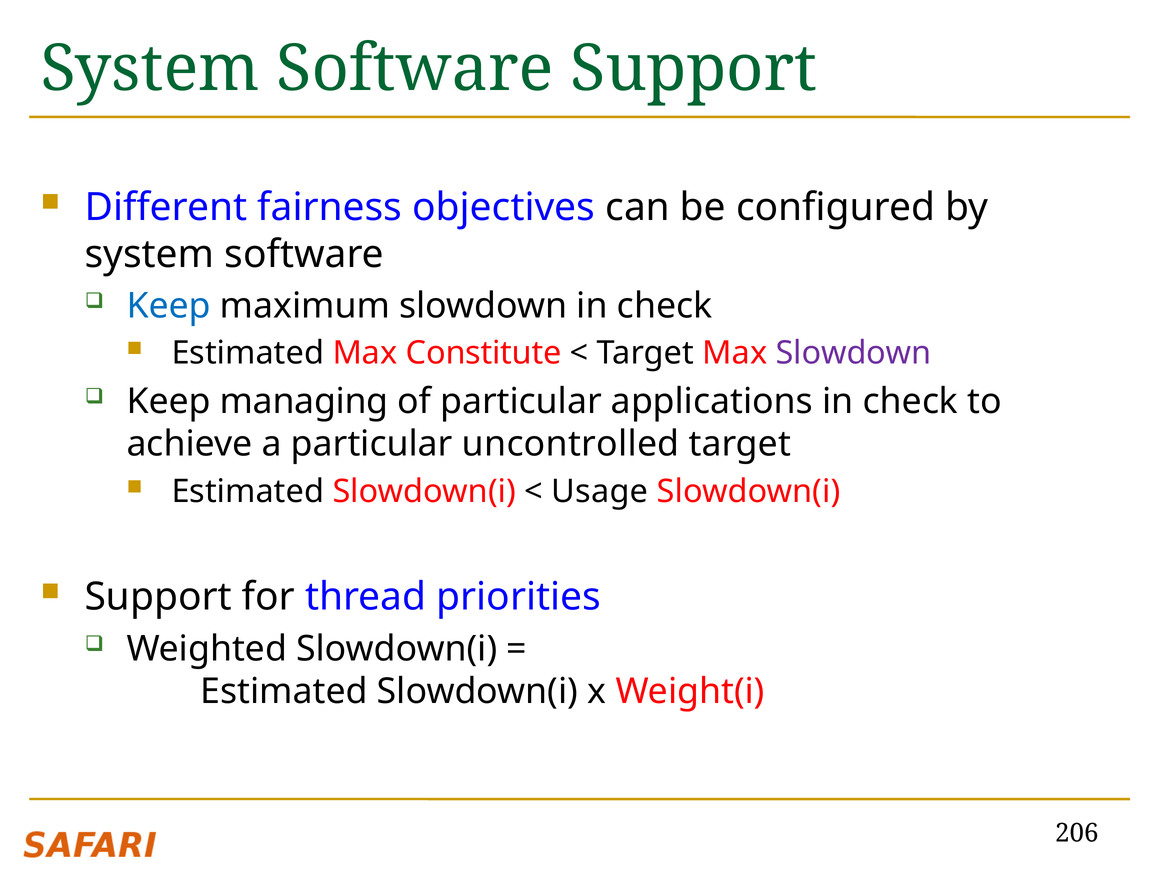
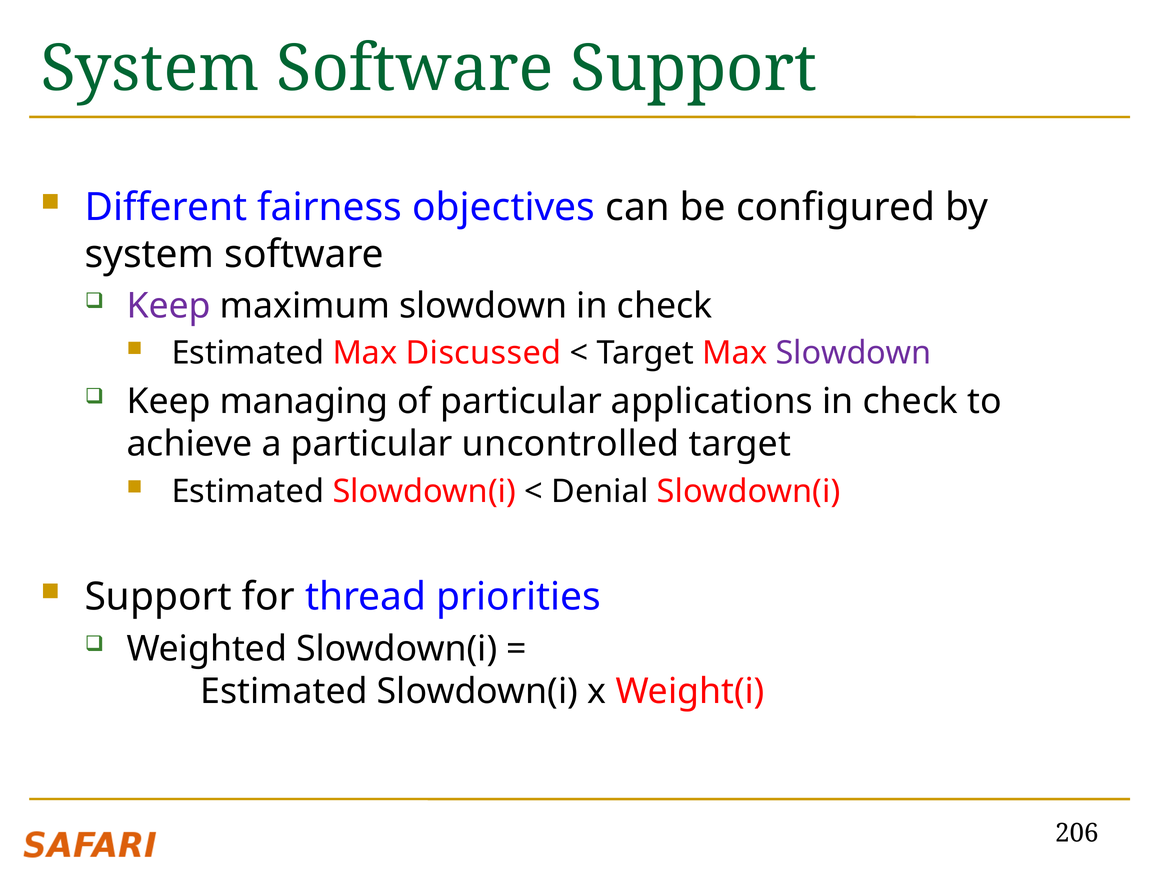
Keep colour: blue -> purple (169, 306)
Constitute: Constitute -> Discussed (483, 353)
Usage: Usage -> Denial (600, 491)
